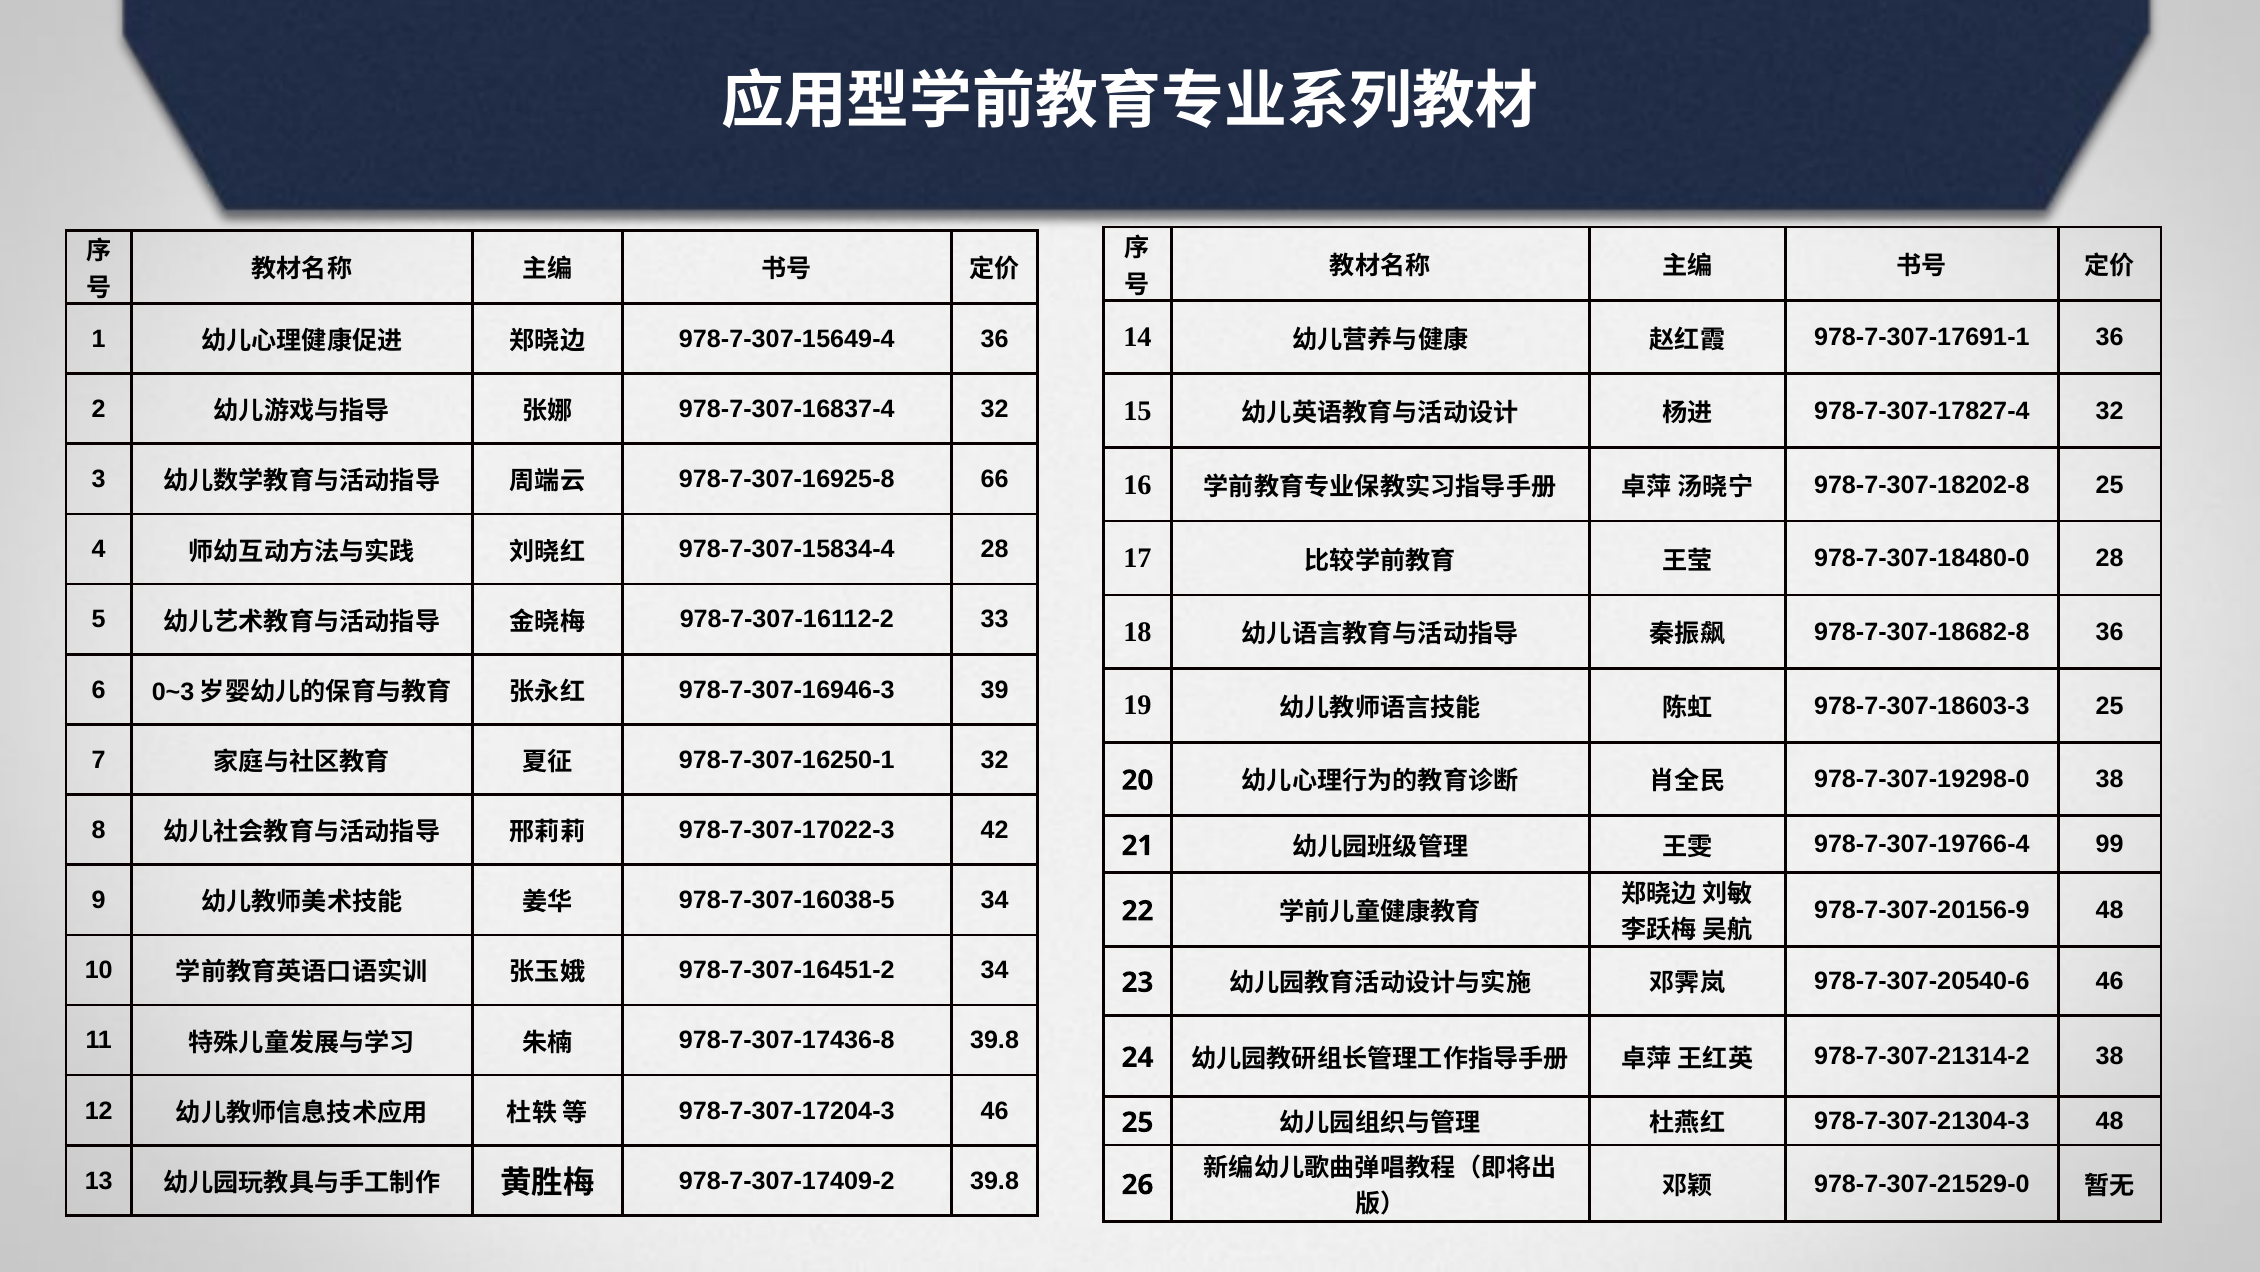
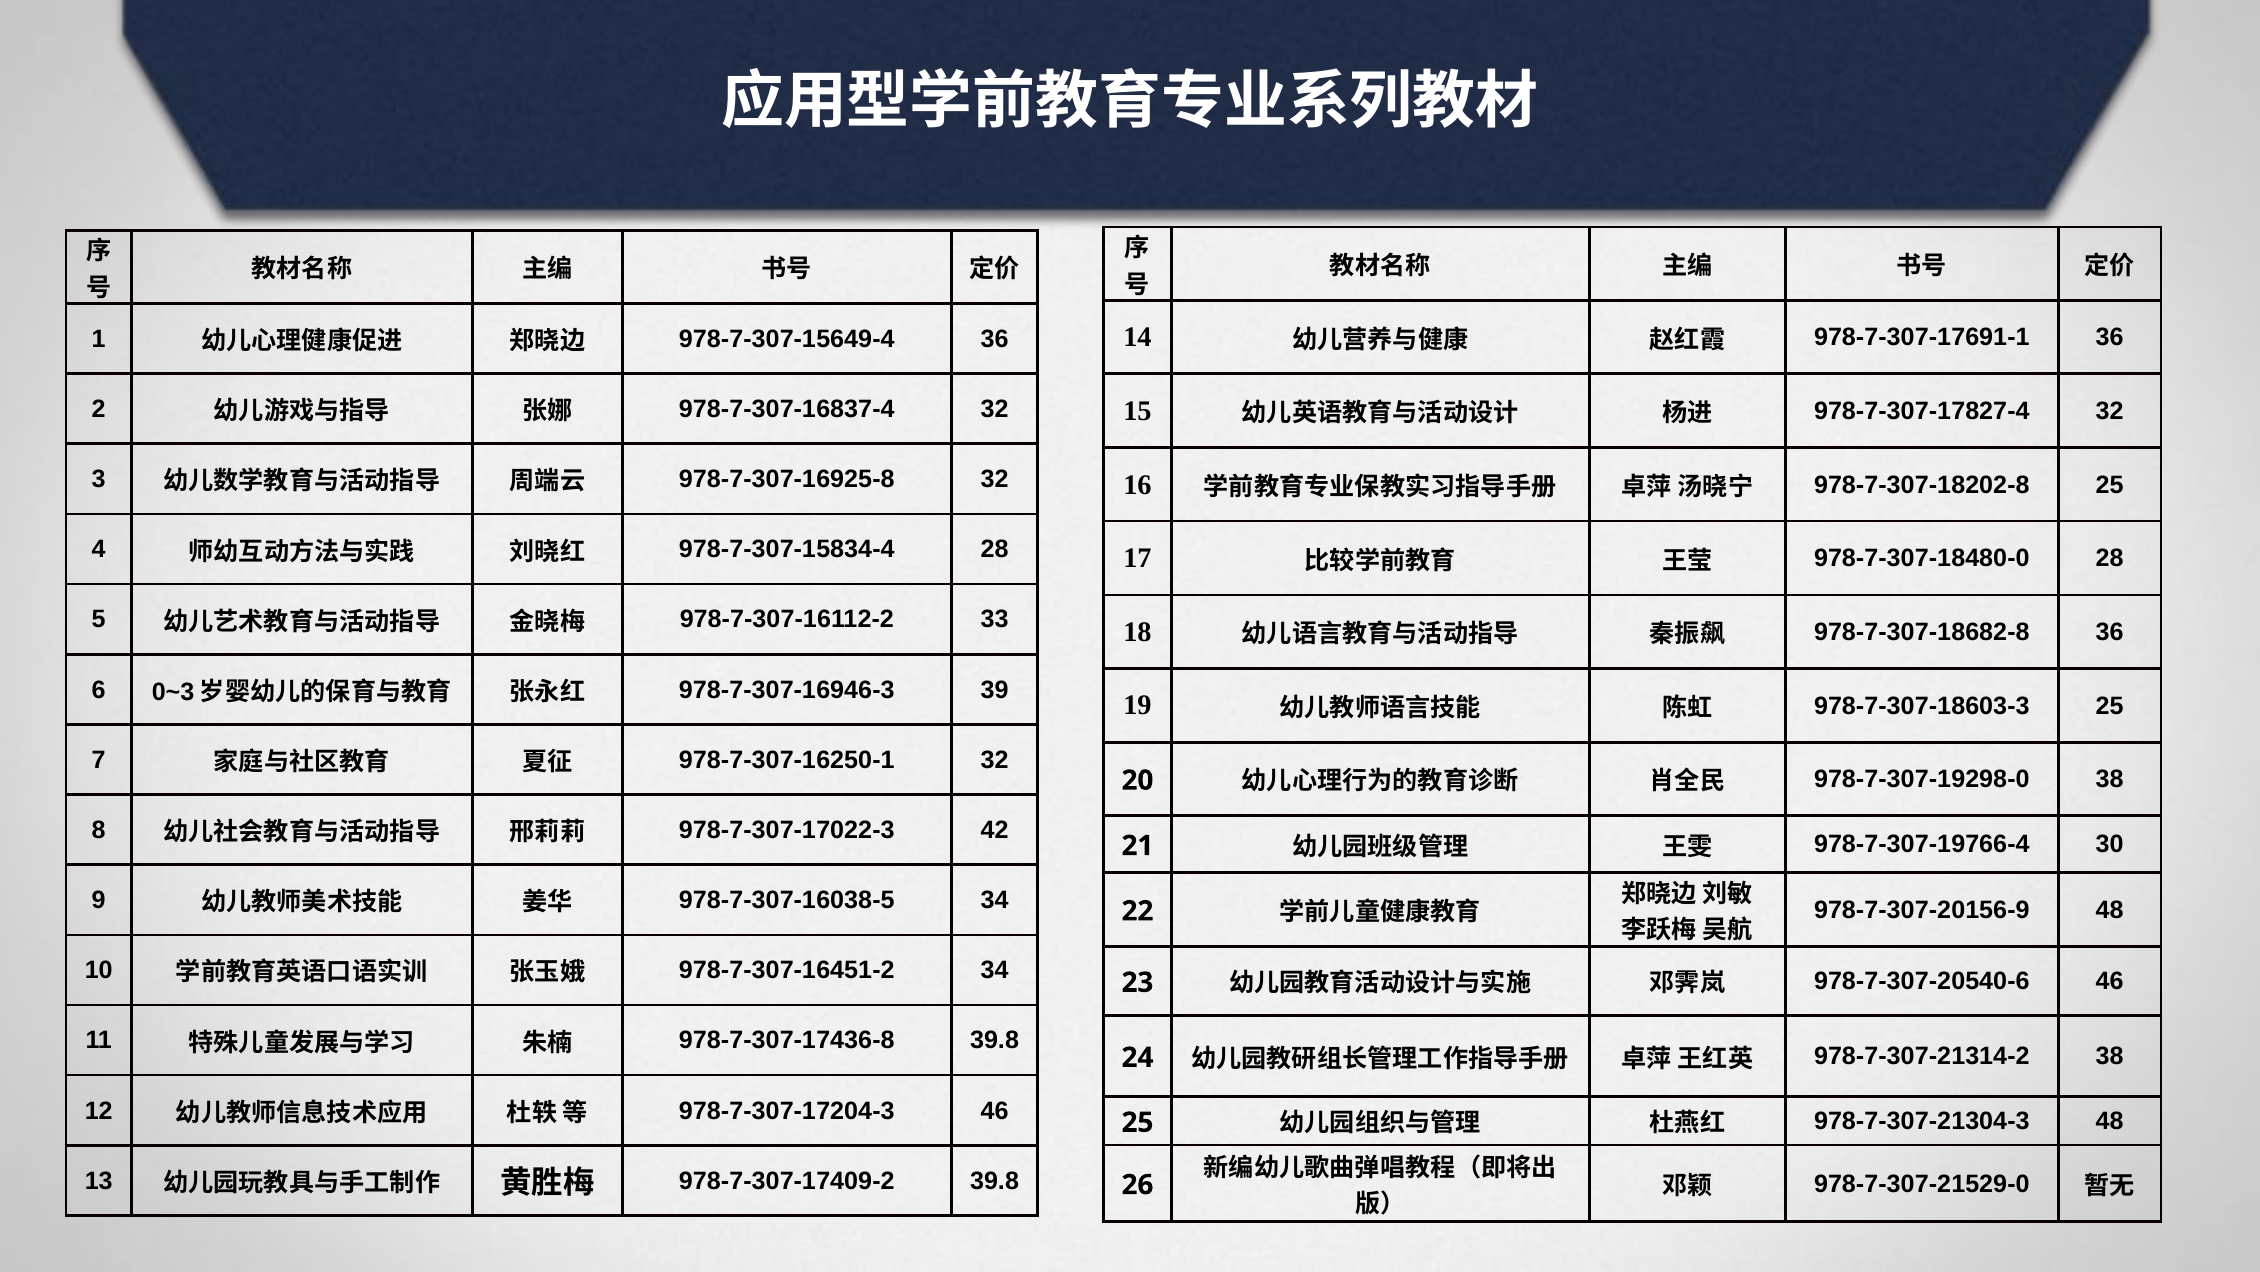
978-7-307-16925-8 66: 66 -> 32 (995, 479)
99: 99 -> 30 (2110, 844)
